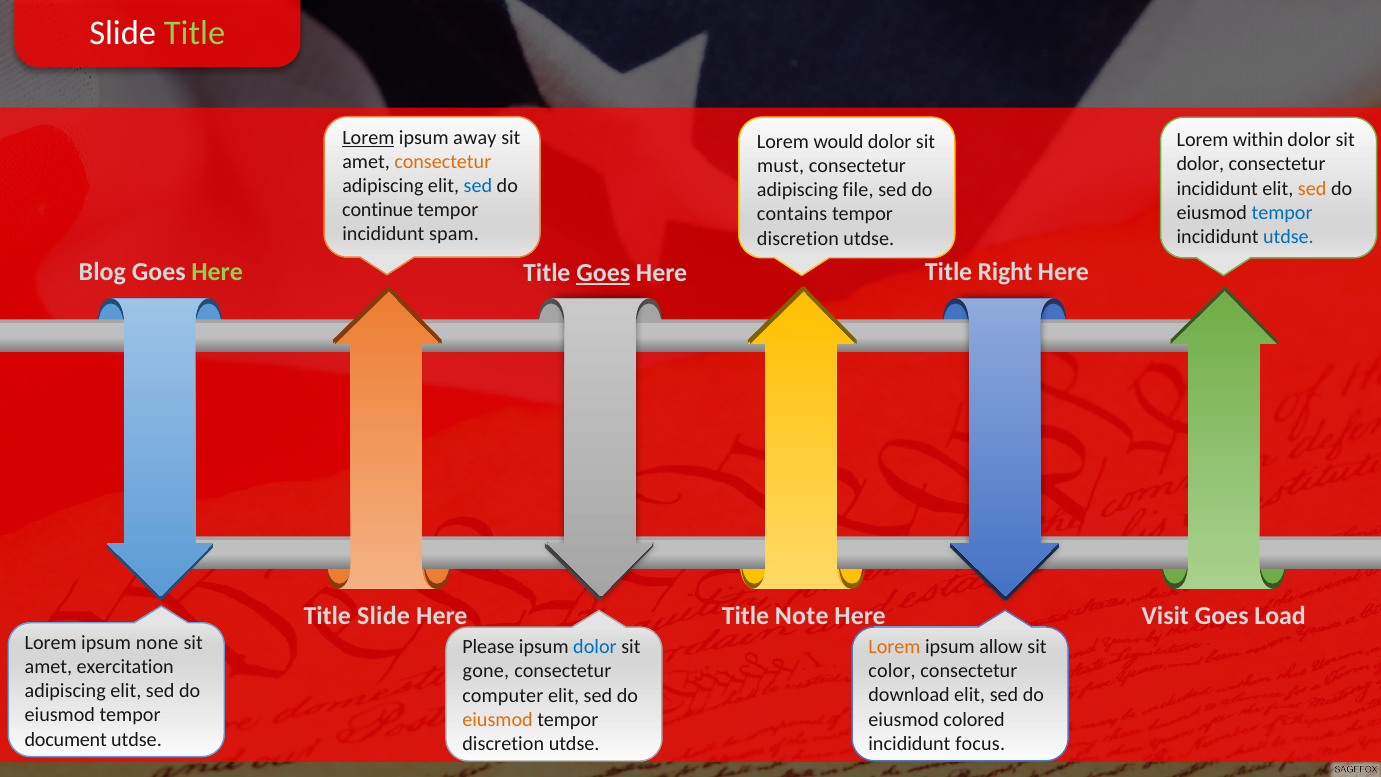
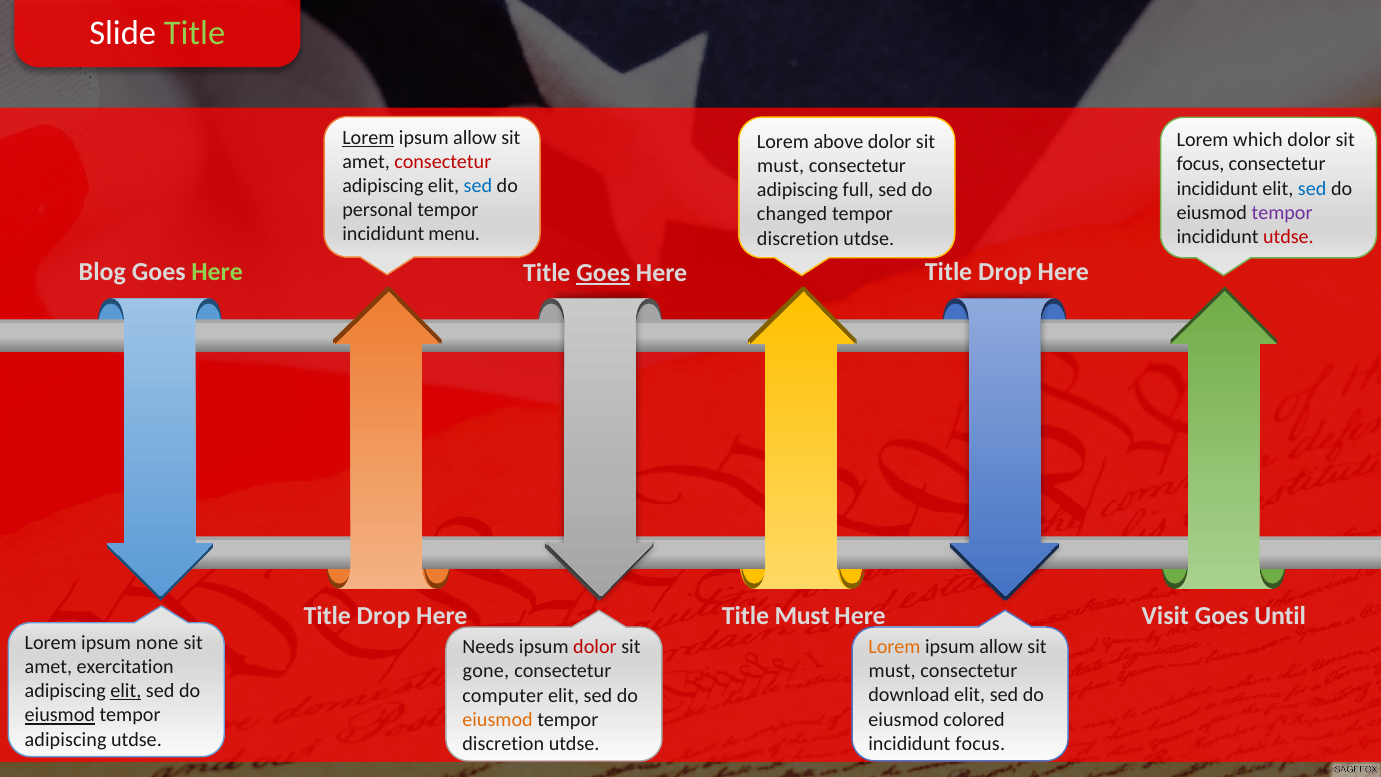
away: away -> allow (475, 137)
within: within -> which (1258, 140)
would: would -> above (838, 142)
consectetur colour: orange -> red (443, 162)
dolor: dolor -> focus (1200, 164)
sed colour: orange -> blue (1312, 188)
file: file -> full (858, 190)
continue: continue -> personal (378, 210)
tempor colour: blue -> purple (1282, 212)
contains: contains -> changed (792, 214)
spam: spam -> menu (454, 234)
utdse colour: blue -> red (1288, 237)
Right: Right -> Drop (1005, 272)
Title Note: Note -> Must (802, 616)
Load: Load -> Until (1280, 616)
Slide: Slide -> Drop (384, 616)
Please: Please -> Needs (488, 647)
dolor colour: blue -> red (595, 647)
color: color -> must (892, 671)
elit underline: none -> present (126, 691)
eiusmod underline: none -> present (60, 715)
document: document -> adipiscing (66, 739)
